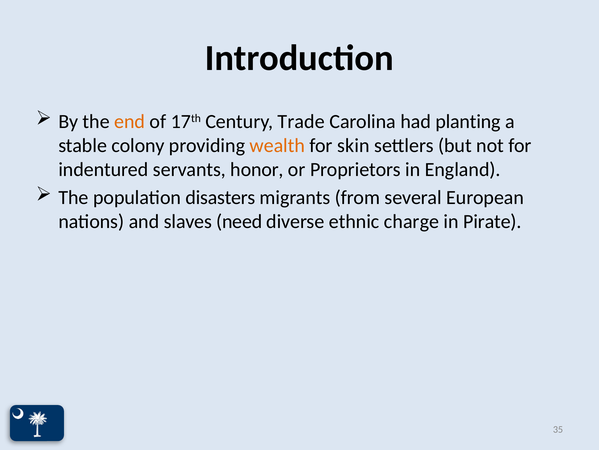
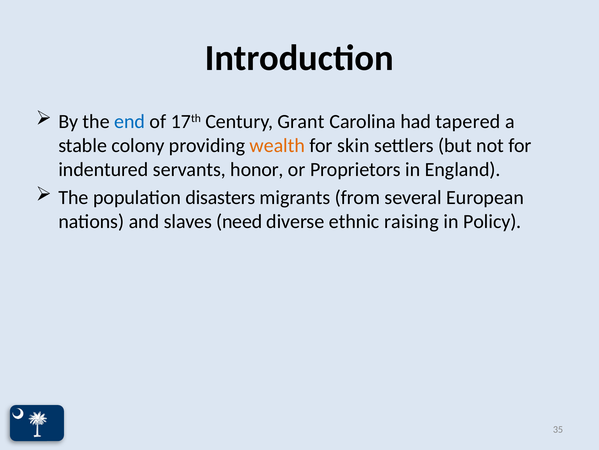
end colour: orange -> blue (130, 121)
Trade: Trade -> Grant (301, 121)
planting: planting -> tapered (468, 121)
charge: charge -> raising (411, 221)
Pirate: Pirate -> Policy (492, 221)
